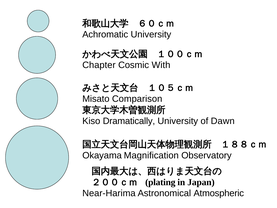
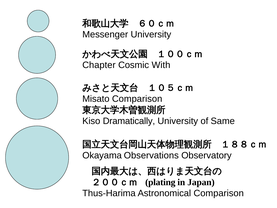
Achromatic: Achromatic -> Messenger (105, 34)
Dawn: Dawn -> Same (223, 121)
Magnification: Magnification -> Observations (151, 155)
Near-Harima: Near-Harima -> Thus-Harima (109, 193)
Astronomical Atmospheric: Atmospheric -> Comparison (219, 193)
